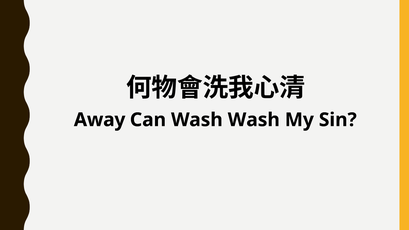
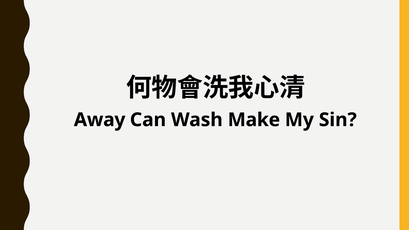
Wash Wash: Wash -> Make (254, 120)
